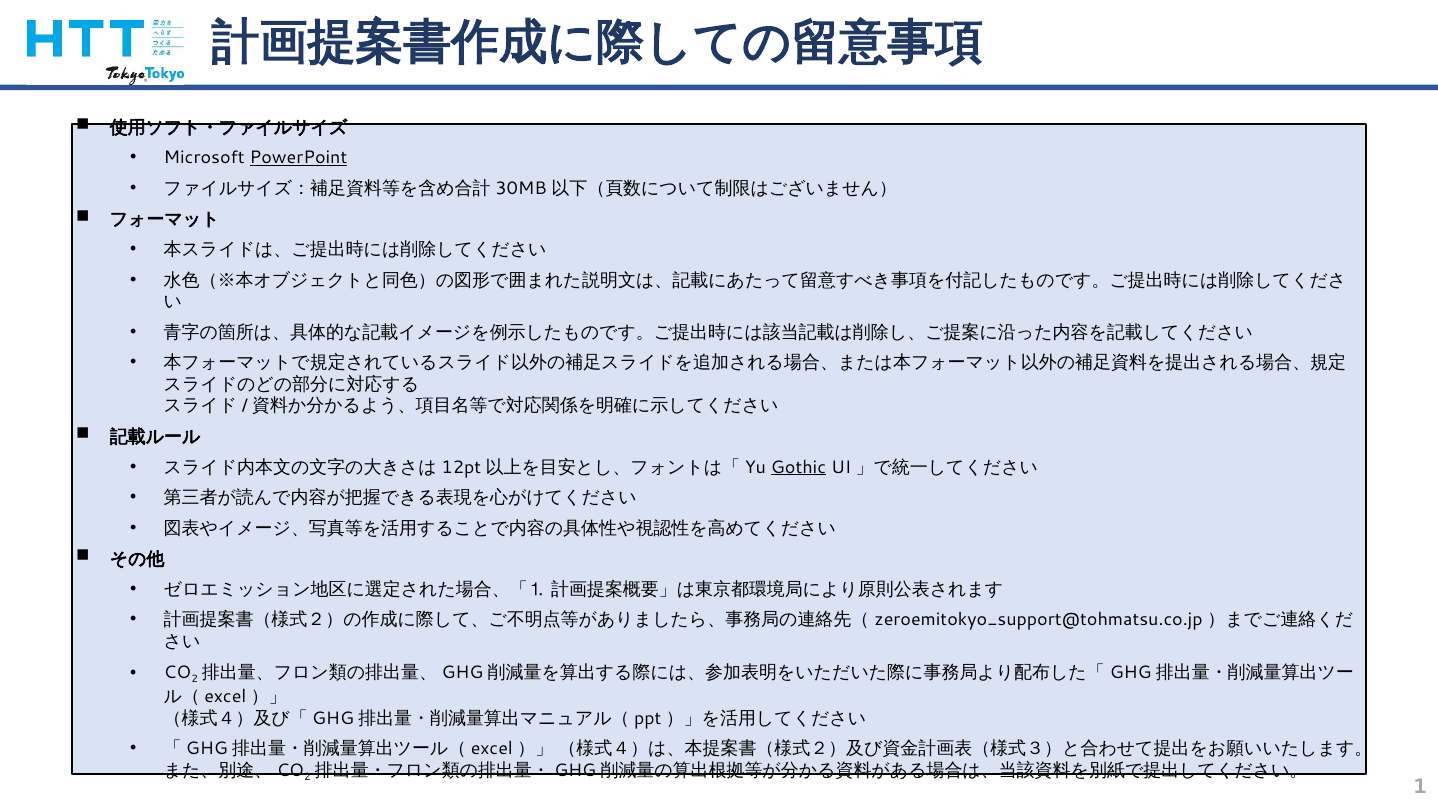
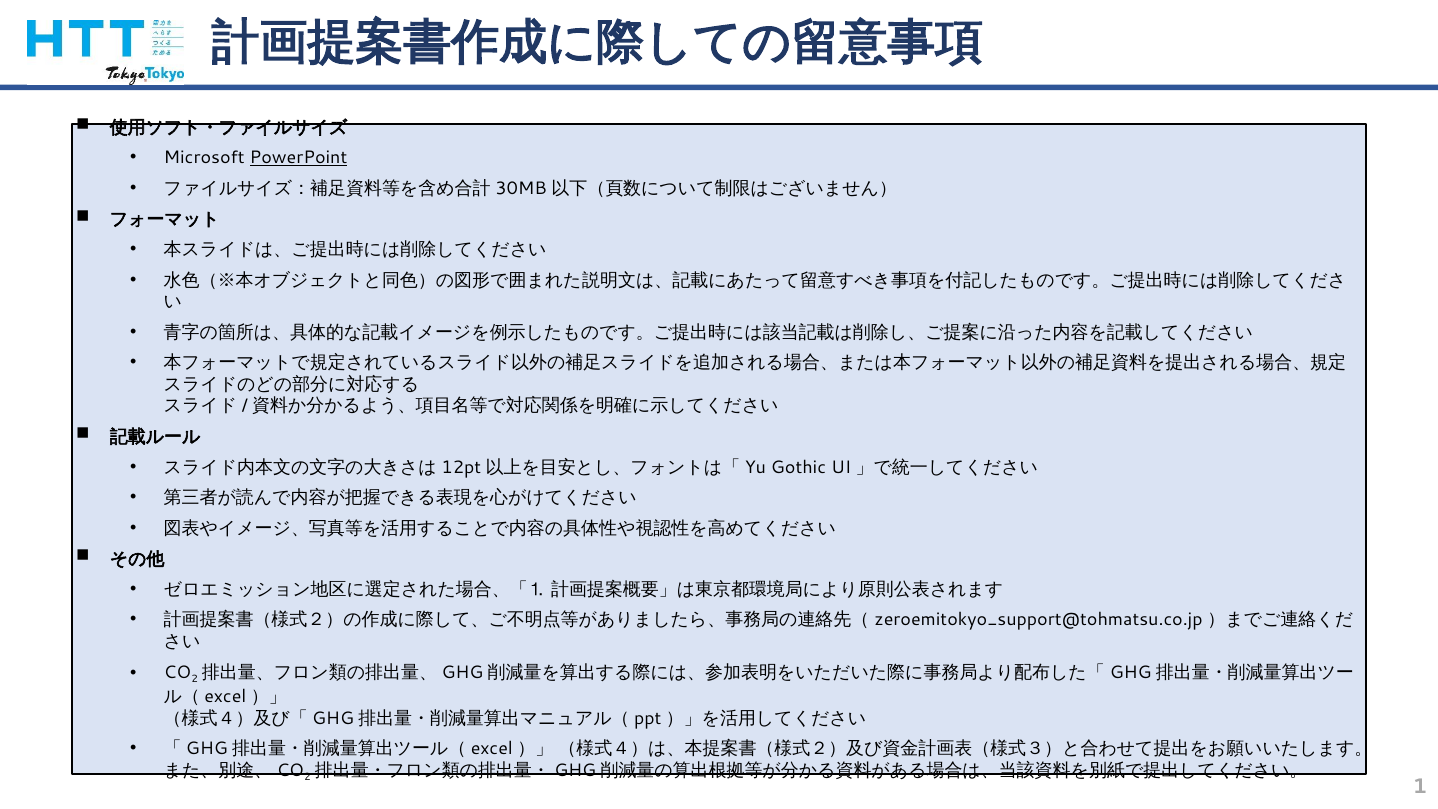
Gothic underline: present -> none (799, 467)
